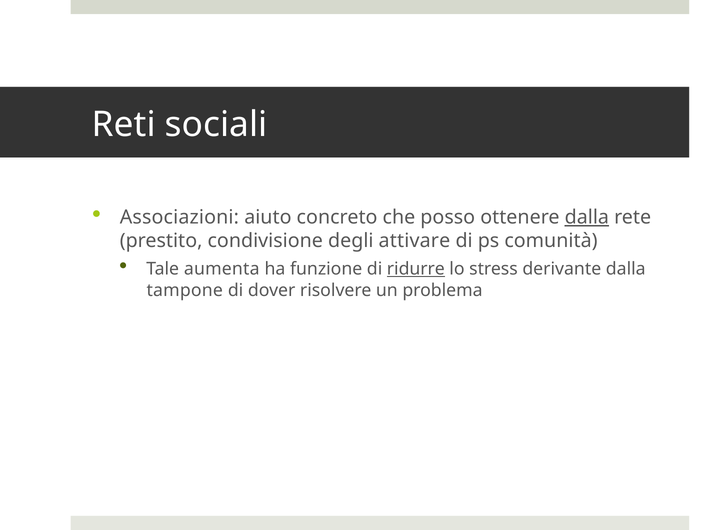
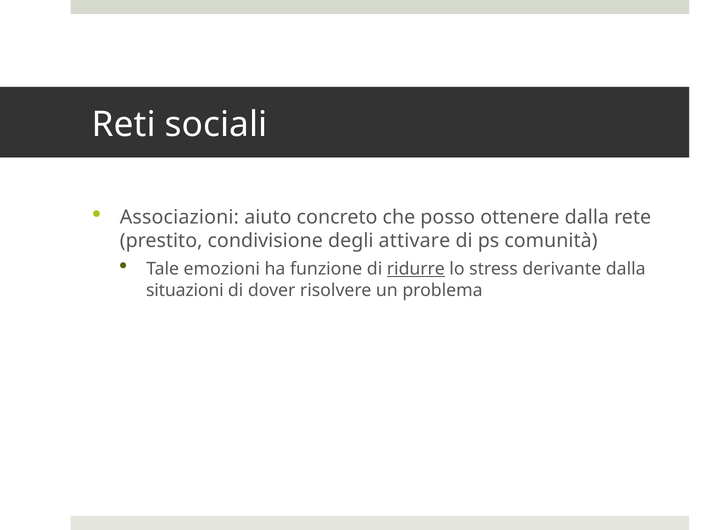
dalla underline: present -> none (587, 217)
aumenta: aumenta -> emozioni (222, 269)
tampone: tampone -> situazioni (185, 290)
